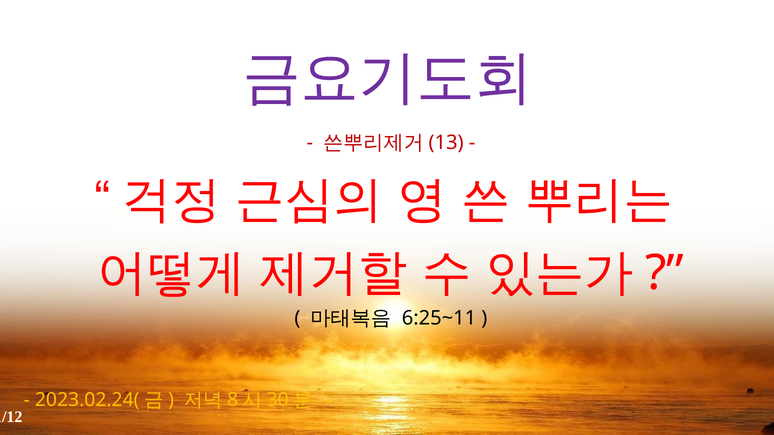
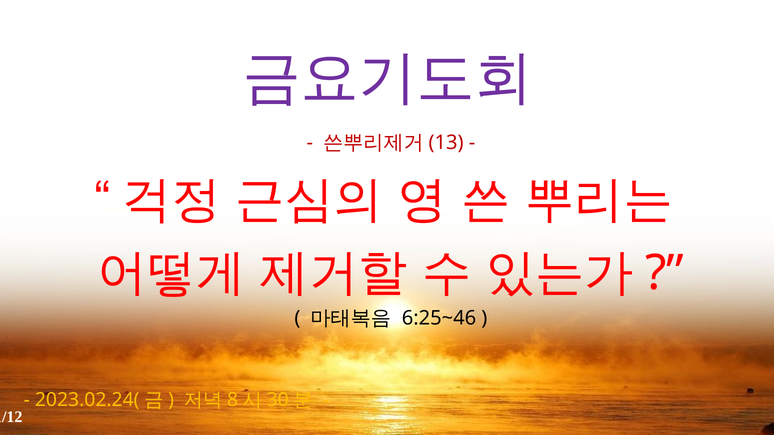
6:25~11: 6:25~11 -> 6:25~46 (439, 318)
